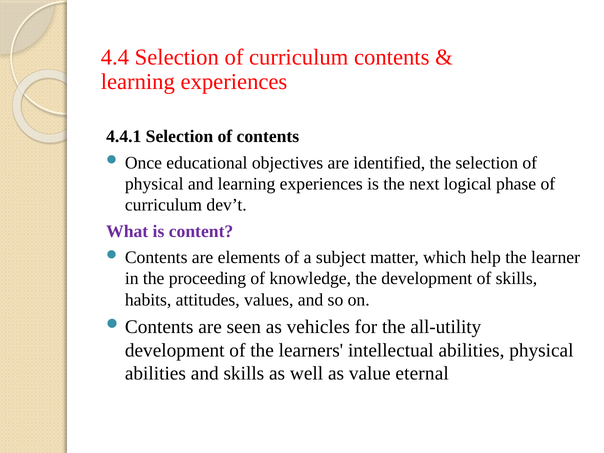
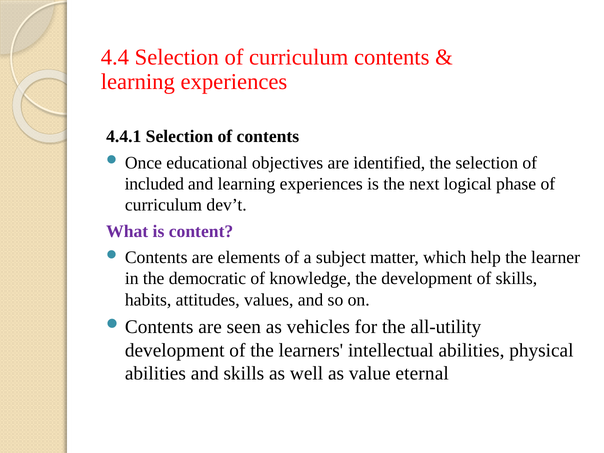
physical: physical -> included (154, 184)
proceeding: proceeding -> democratic (207, 279)
